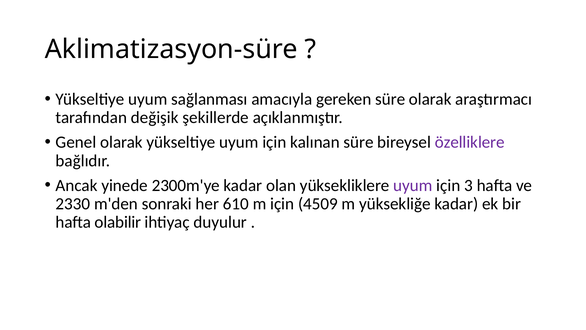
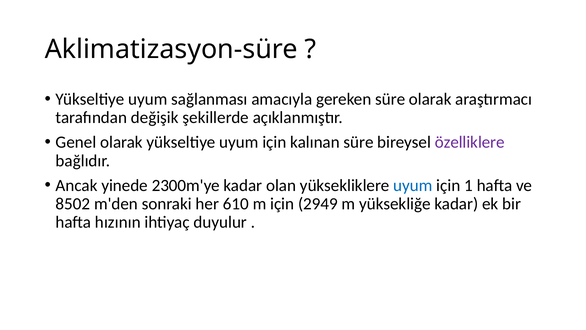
uyum colour: purple -> blue (413, 185)
3: 3 -> 1 (468, 185)
2330: 2330 -> 8502 (73, 204)
4509: 4509 -> 2949 (318, 204)
olabilir: olabilir -> hızının (118, 222)
